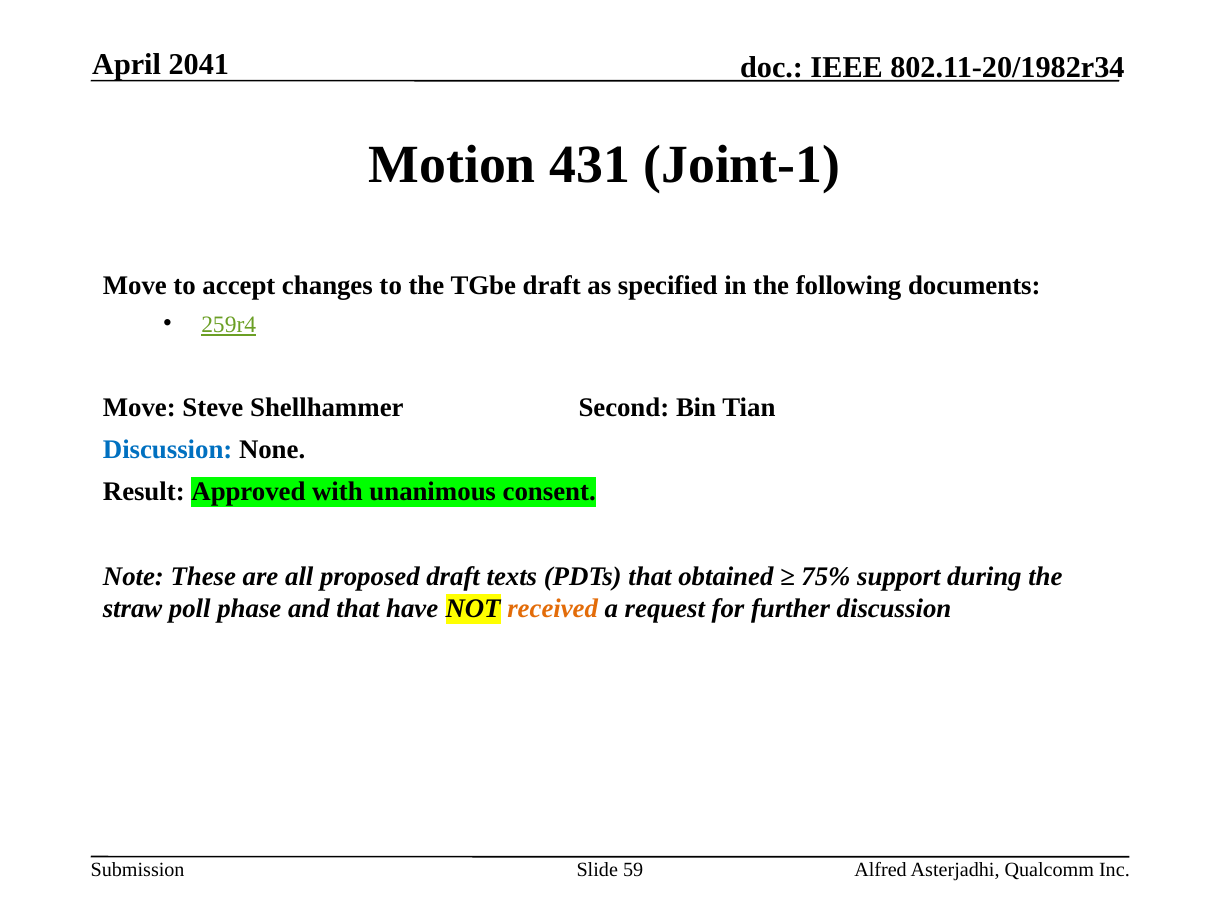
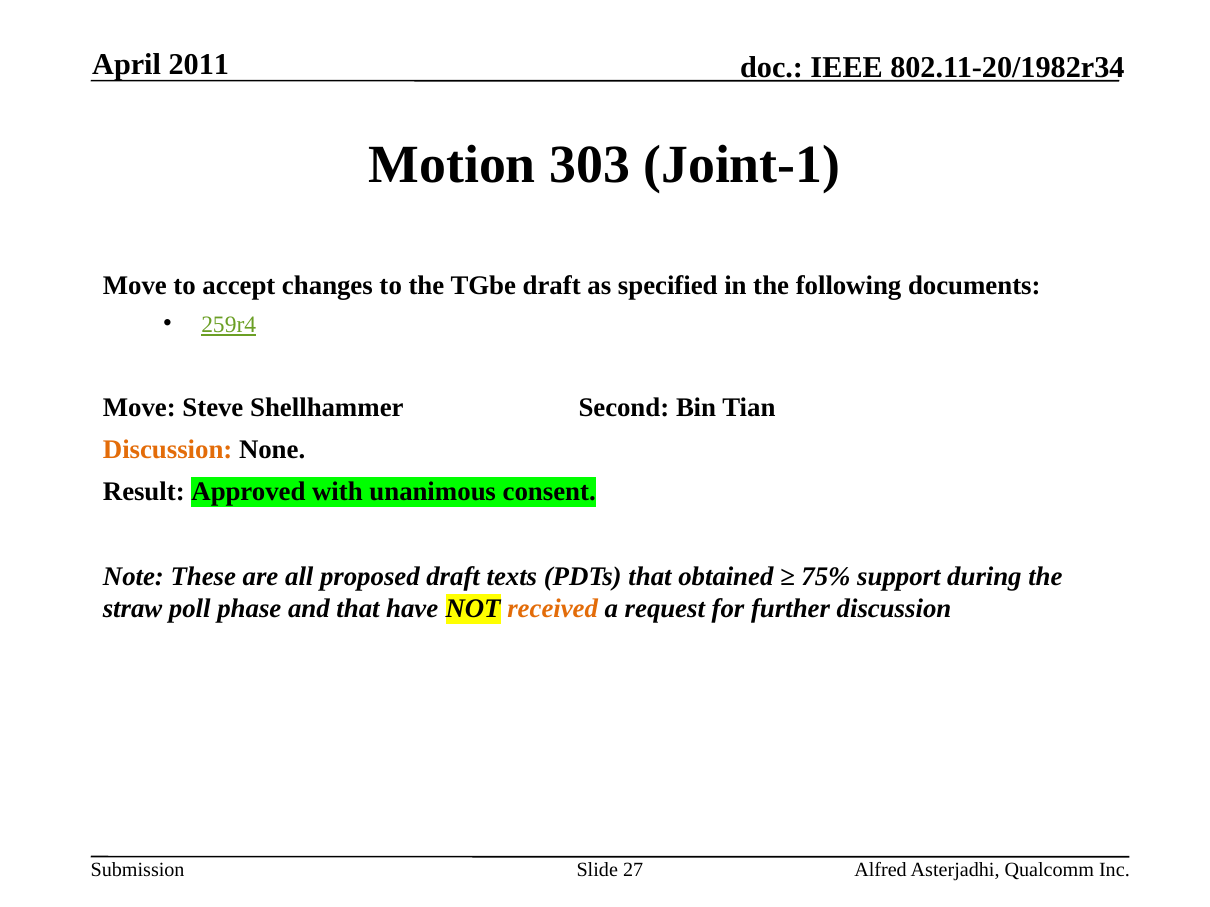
2041: 2041 -> 2011 (199, 64)
431: 431 -> 303 (590, 165)
Discussion colour: blue -> orange (168, 450)
59: 59 -> 27 (633, 870)
